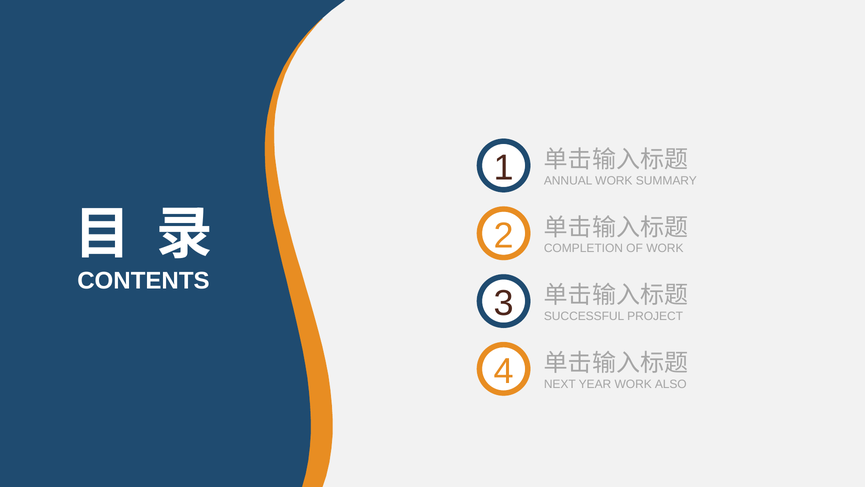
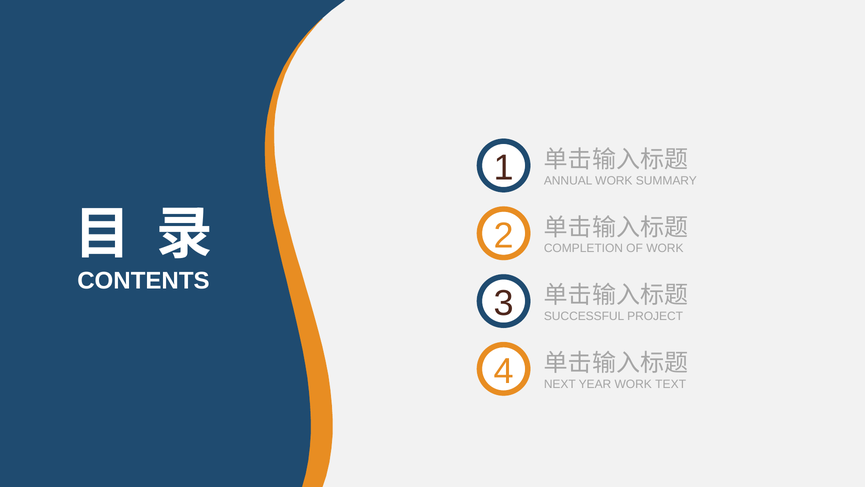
ALSO: ALSO -> TEXT (671, 384)
